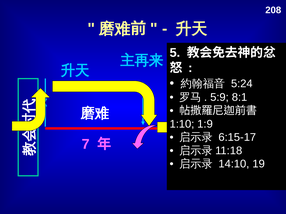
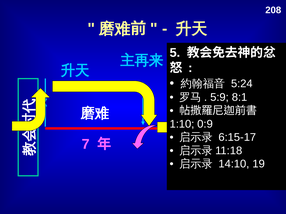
1:9: 1:9 -> 0:9 (205, 124)
